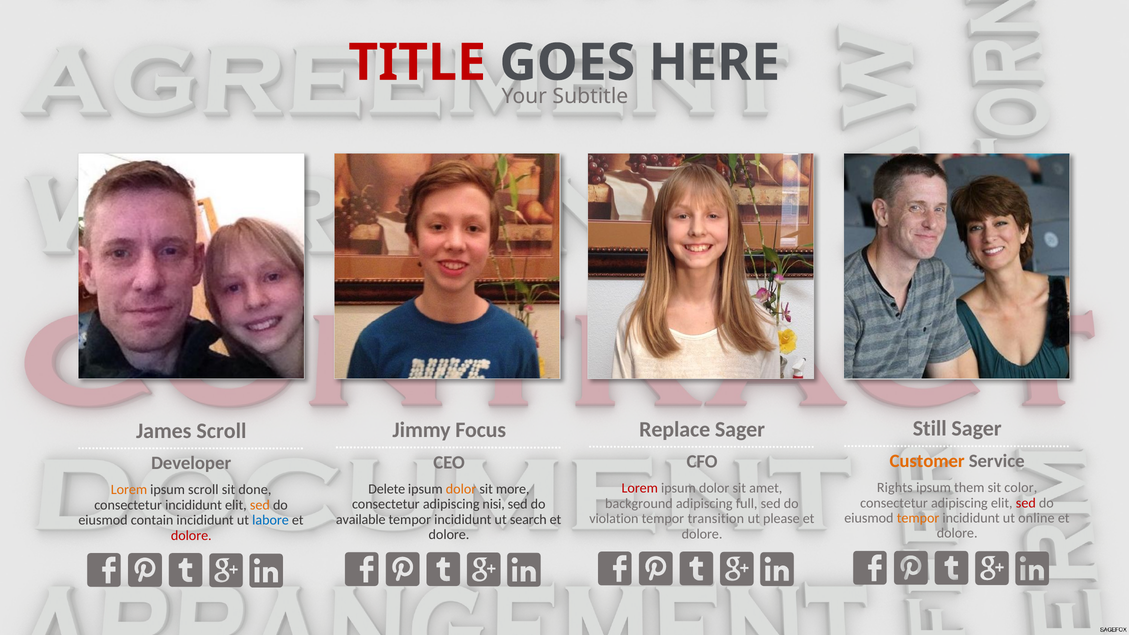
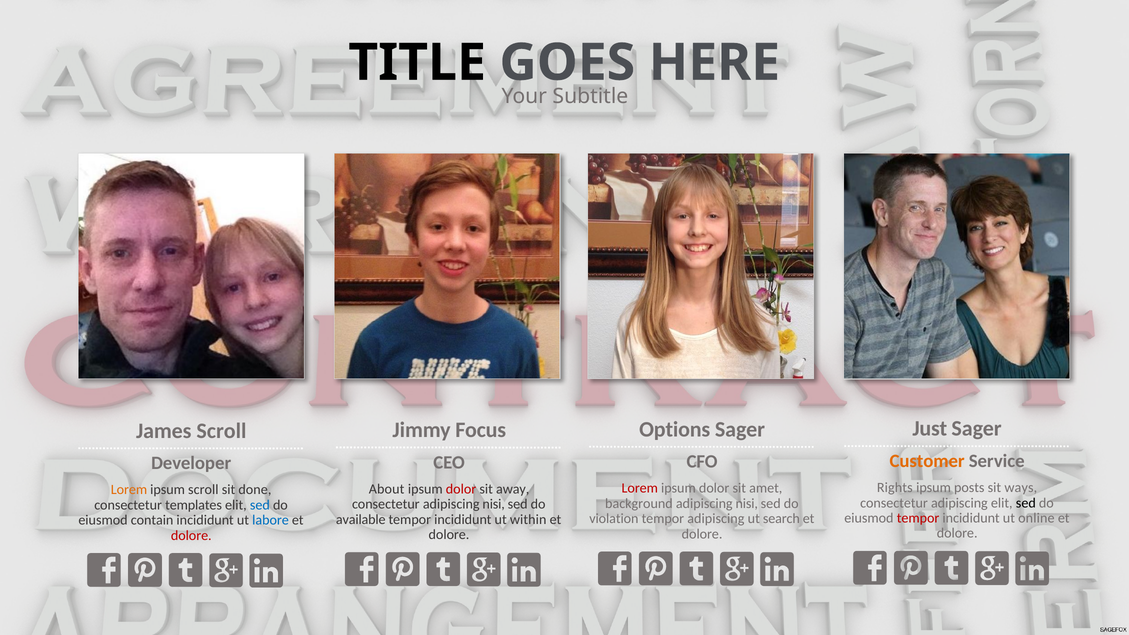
TITLE colour: red -> black (417, 63)
Still: Still -> Just (930, 429)
Replace: Replace -> Options (675, 429)
them: them -> posts (969, 488)
color: color -> ways (1021, 488)
Delete: Delete -> About (387, 489)
dolor colour: orange -> red (461, 489)
more: more -> away (513, 489)
sed colour: red -> black (1026, 503)
full: full -> nisi (747, 504)
consectetur incididunt: incididunt -> templates (194, 505)
sed colour: orange -> blue (260, 505)
tempor colour: orange -> red (918, 518)
tempor transition: transition -> adipiscing (716, 519)
please: please -> search (781, 519)
search: search -> within (528, 519)
